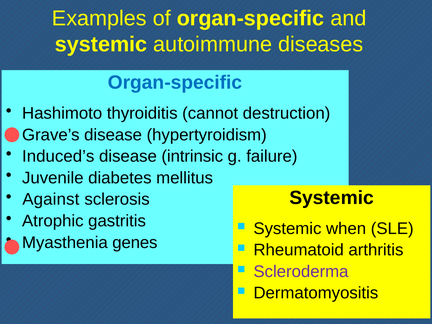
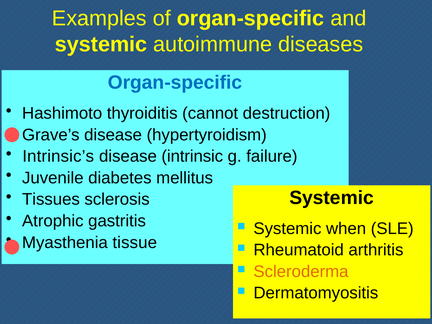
Induced’s: Induced’s -> Intrinsic’s (58, 156)
Against: Against -> Tissues (51, 199)
genes: genes -> tissue (135, 242)
Scleroderma colour: purple -> orange (301, 272)
